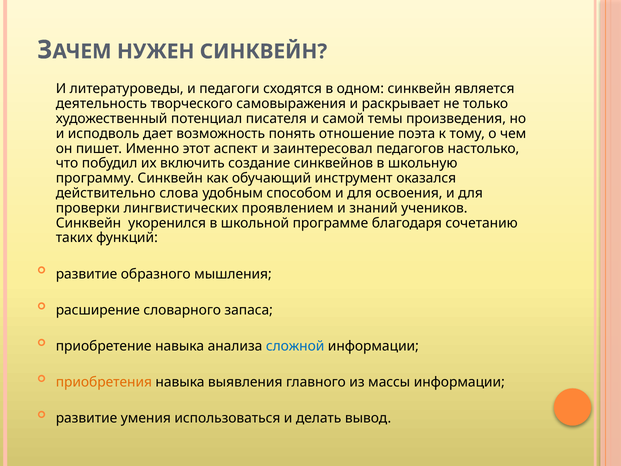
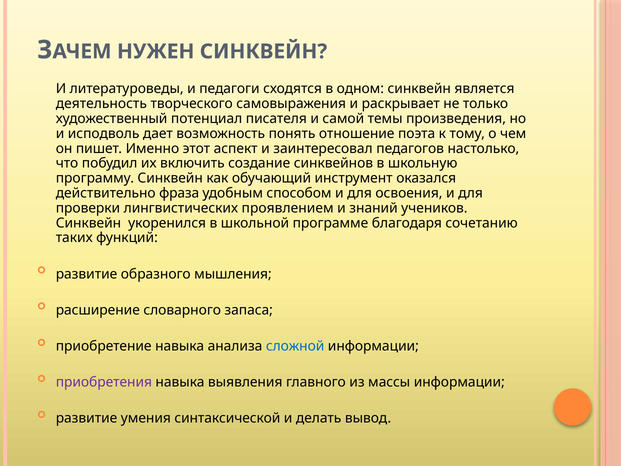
слова: слова -> фраза (179, 193)
приобретения colour: orange -> purple (104, 382)
использоваться: использоваться -> синтаксической (227, 418)
